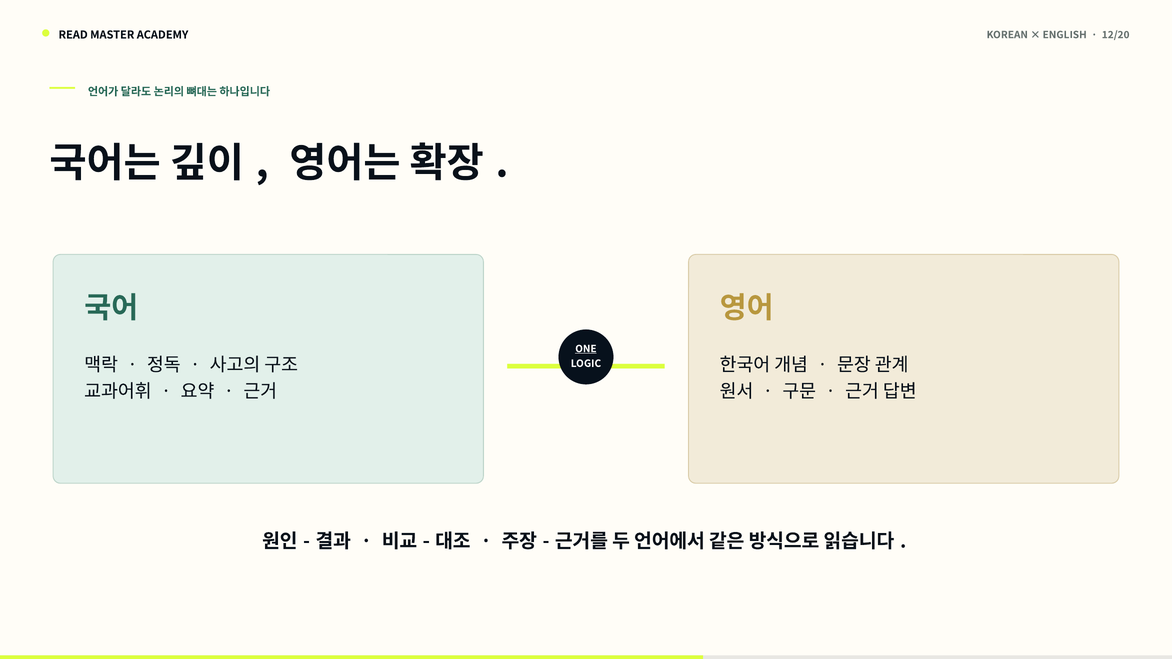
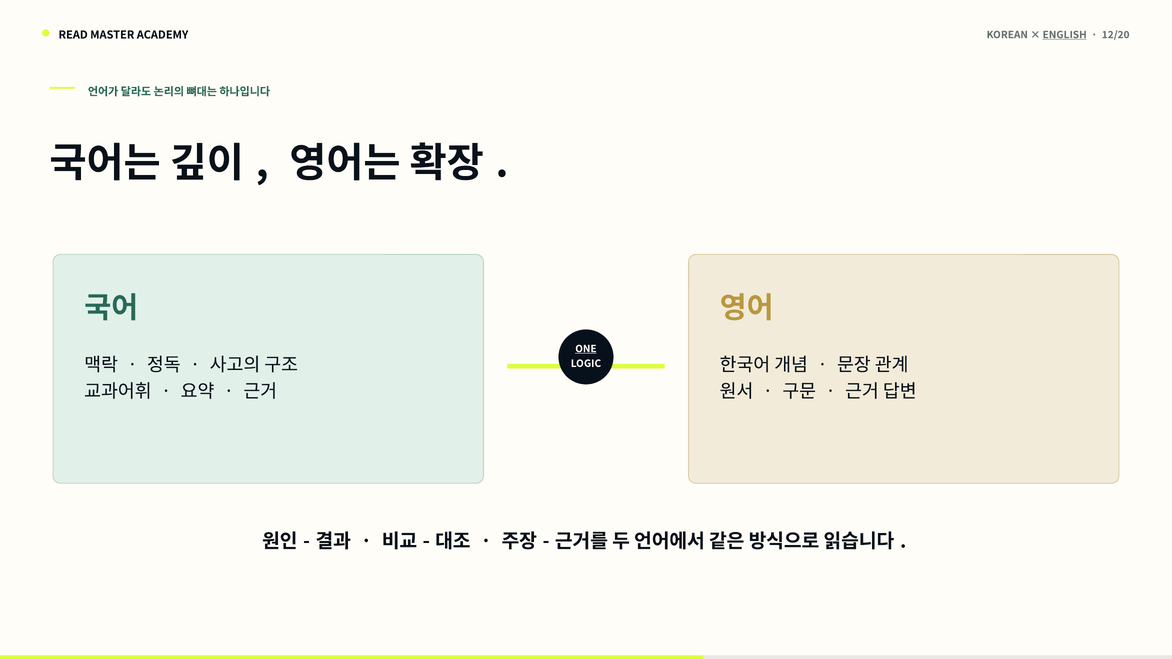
ENGLISH underline: none -> present (1065, 35)
